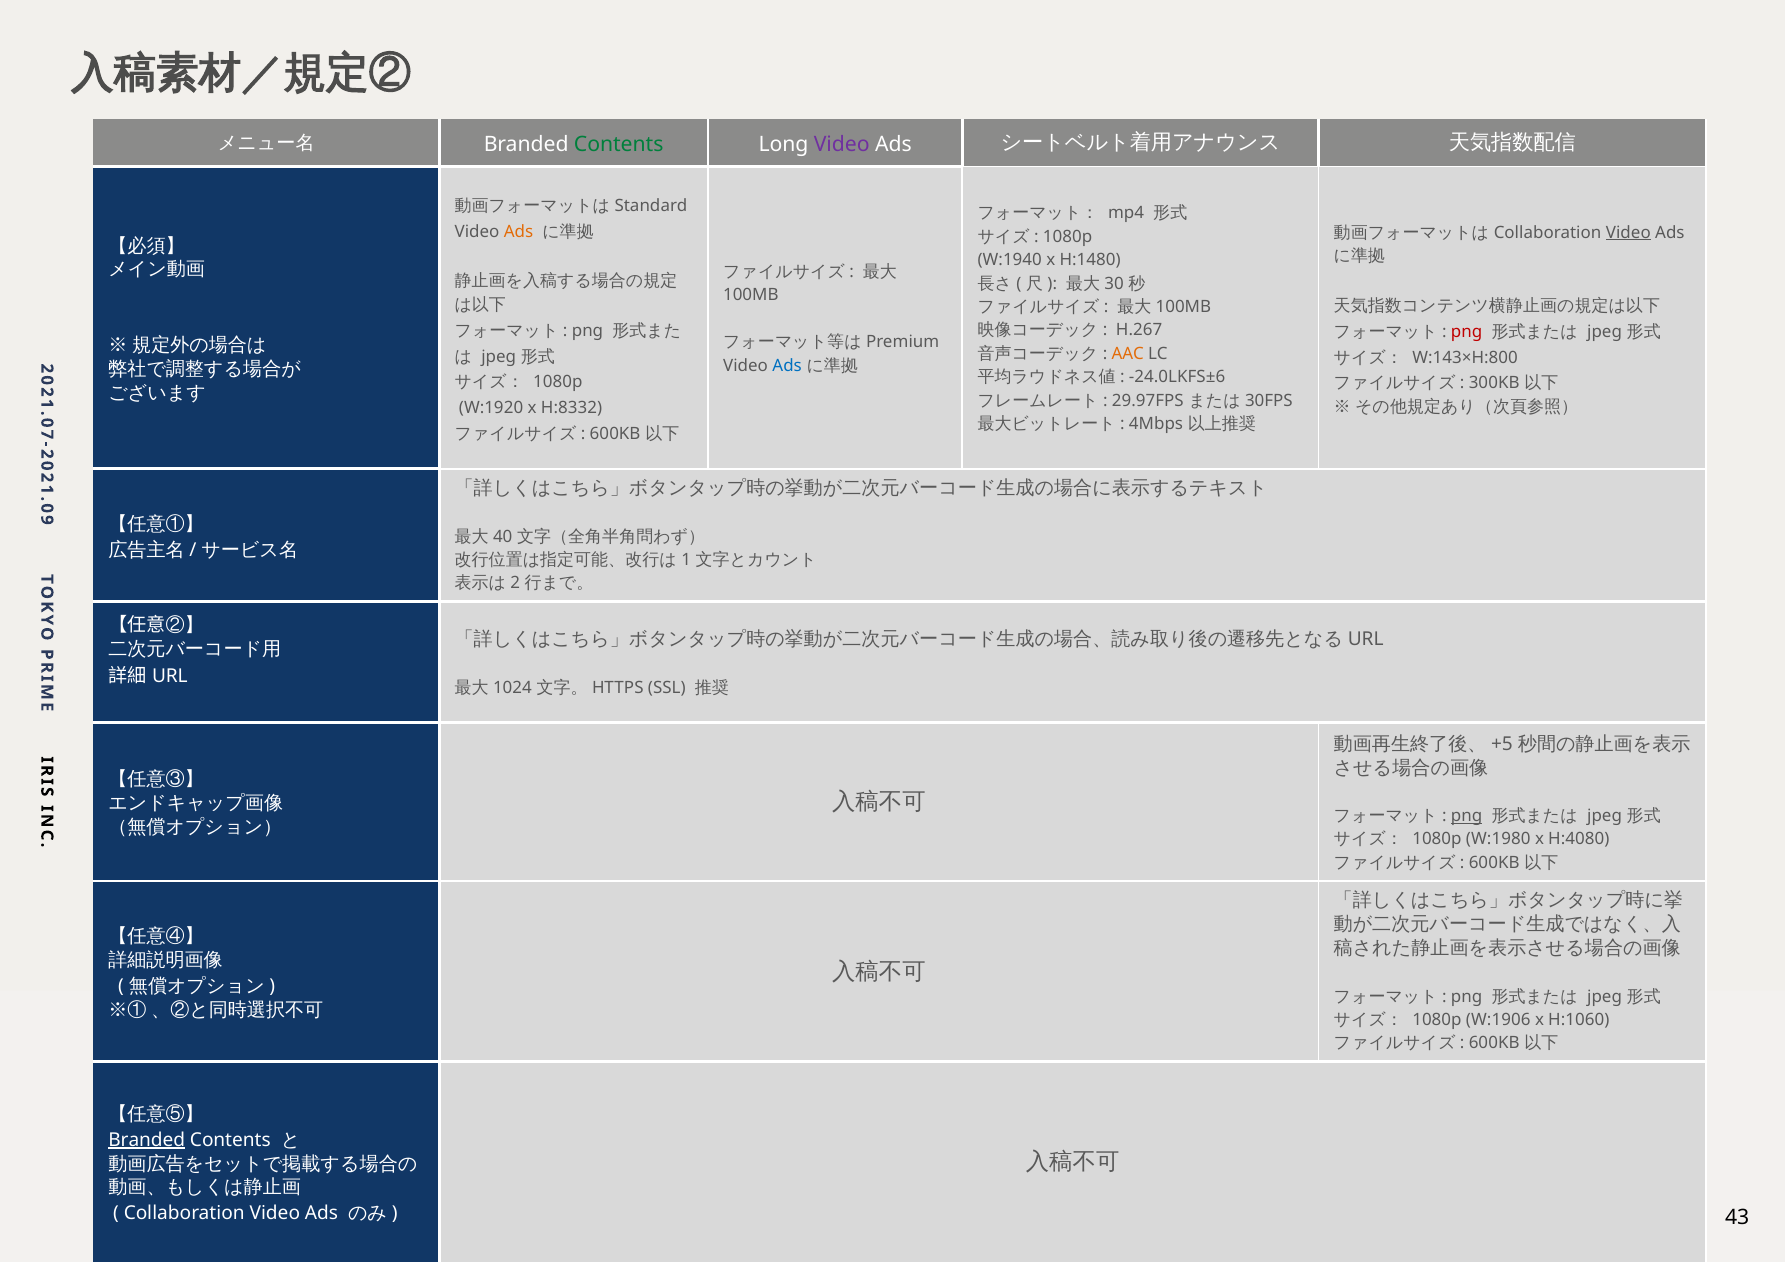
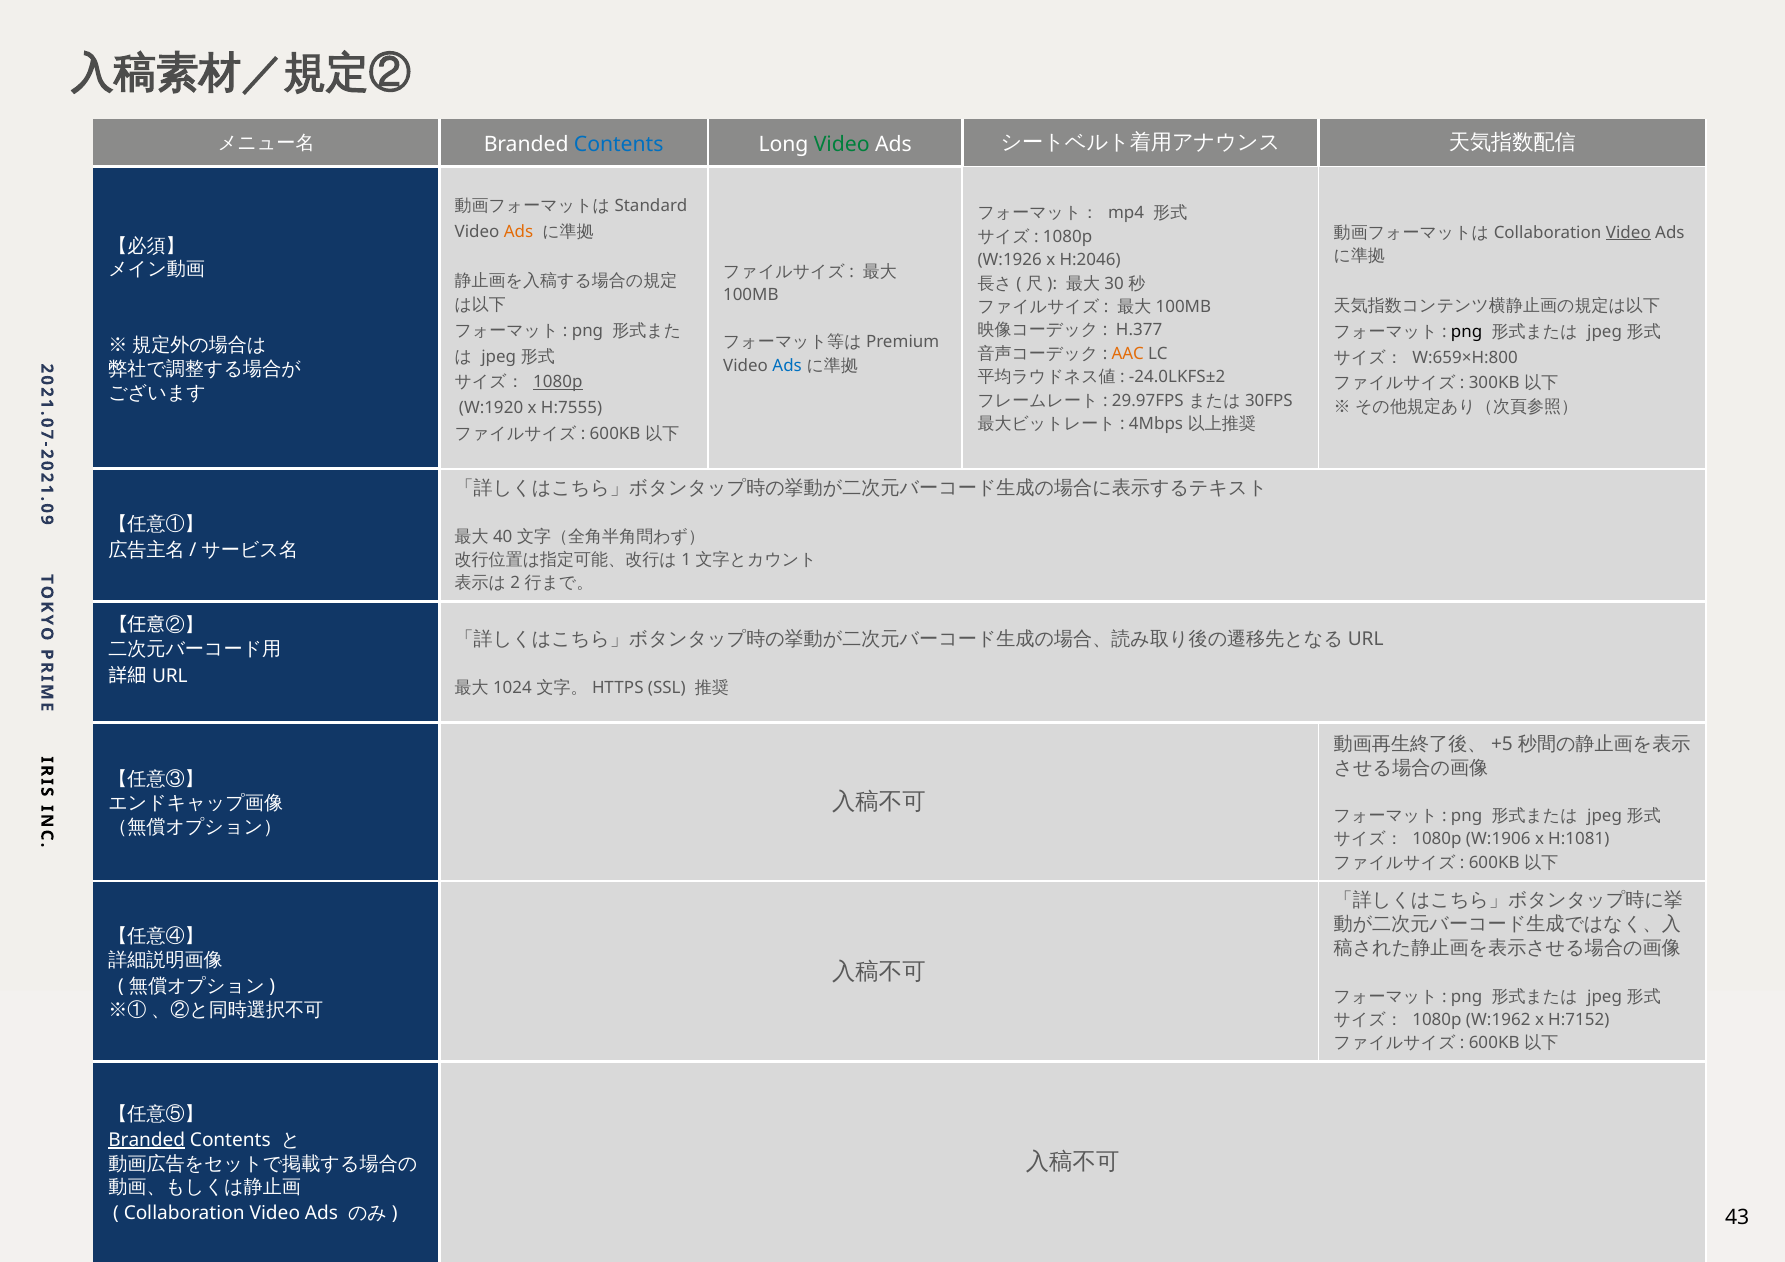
Contents colour: green -> blue (619, 144)
Video colour: purple -> green (842, 144)
W:1940: W:1940 -> W:1926 (1010, 260)
H:1480: H:1480 -> H:2046 (1090, 260)
H.267: H.267 -> H.377 (1139, 330)
png colour: red -> black (1467, 332)
W:143×H:800: W:143×H:800 -> W:659×H:800 (1465, 357)
-24.0LKFS±6: -24.0LKFS±6 -> -24.0LKFS±2 (1177, 377)
1080p underline: none -> present (558, 382)
H:8332: H:8332 -> H:7555 (572, 408)
png underline: present -> none (1467, 816)
W:1980: W:1980 -> W:1906 (1498, 839)
H:4080: H:4080 -> H:1081 (1579, 839)
W:1906: W:1906 -> W:1962 (1498, 1020)
H:1060: H:1060 -> H:7152 (1579, 1020)
